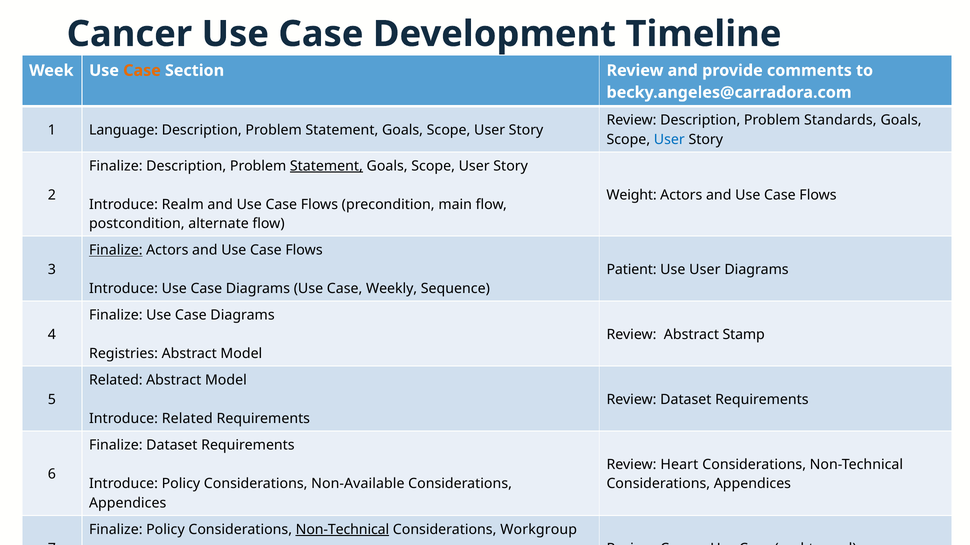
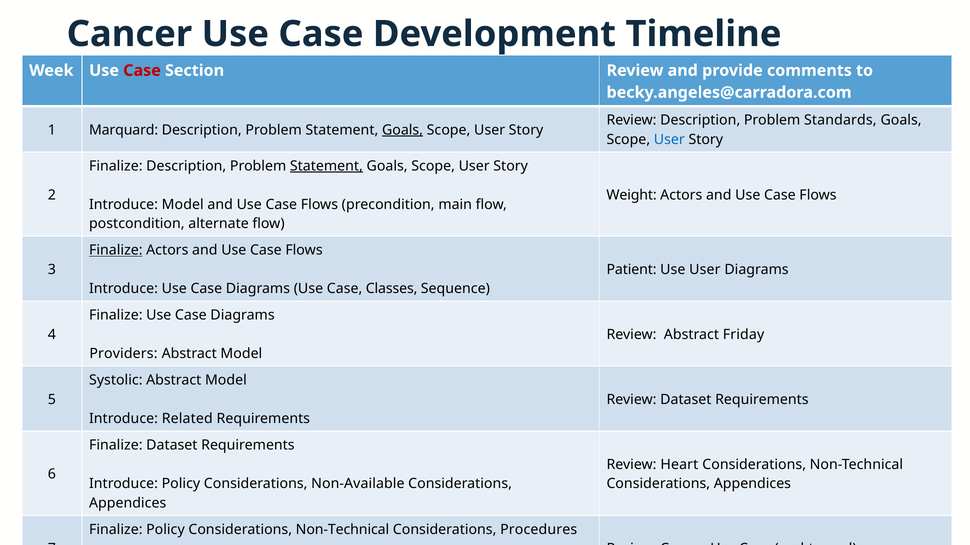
Case colour: orange -> red (142, 71)
Language: Language -> Marquard (124, 130)
Goals underline: none -> present (403, 130)
Introduce Realm: Realm -> Model (183, 205)
Weekly: Weekly -> Classes (392, 289)
Stamp: Stamp -> Friday (744, 335)
Registries: Registries -> Providers (123, 354)
Related: Related -> Systolic (116, 381)
Non-Technical underline: present -> none (342, 530)
Workgroup: Workgroup -> Procedures (539, 530)
